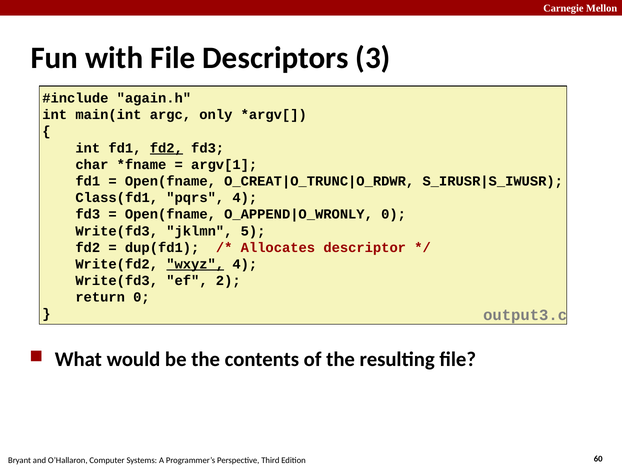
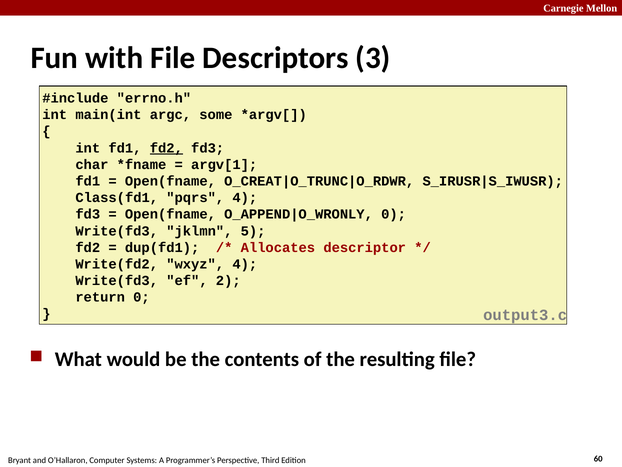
again.h: again.h -> errno.h (154, 98)
only: only -> some (216, 115)
wxyz underline: present -> none (195, 264)
